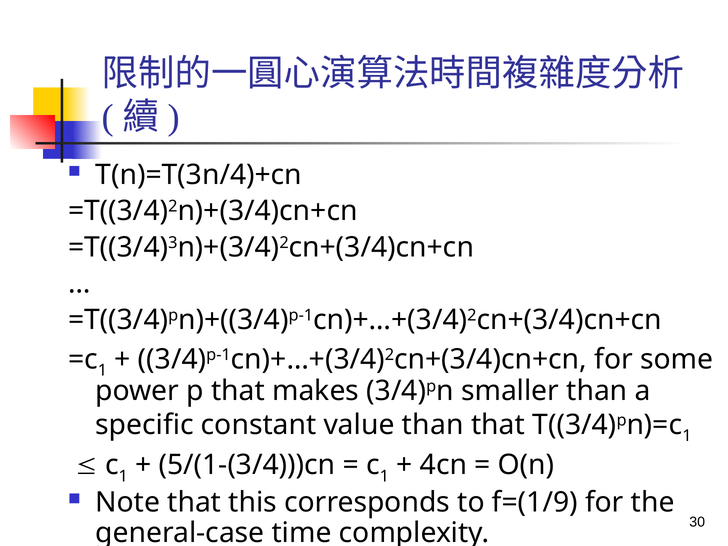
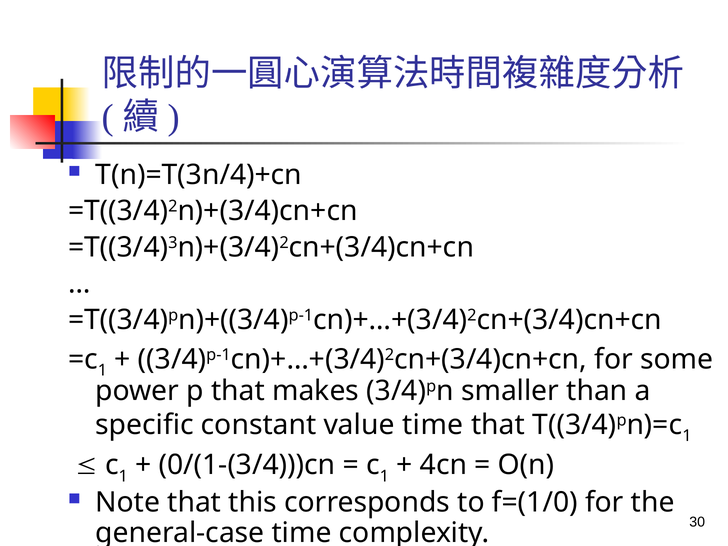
value than: than -> time (433, 425)
5/(1-(3/4)))cn: 5/(1-(3/4)))cn -> 0/(1-(3/4)))cn (247, 465)
f=(1/9: f=(1/9 -> f=(1/0 (535, 502)
